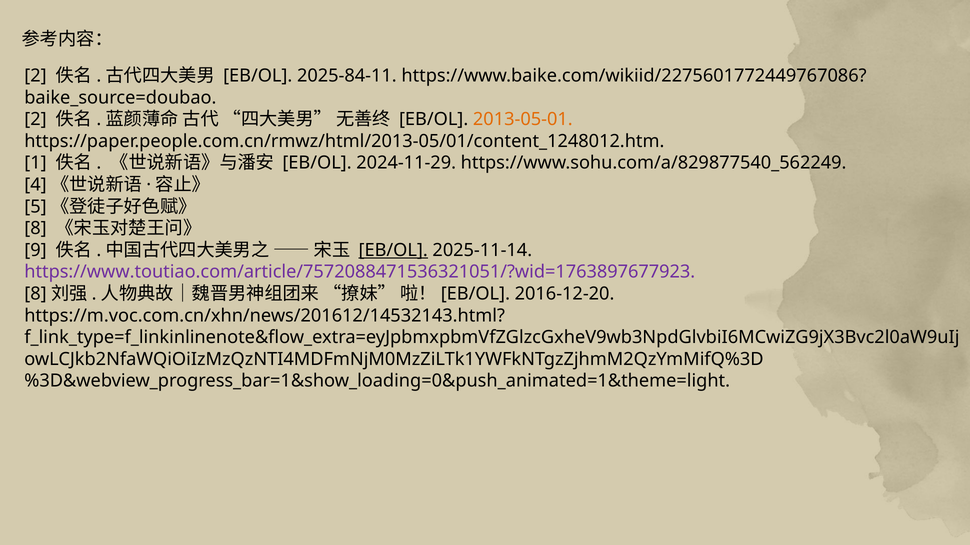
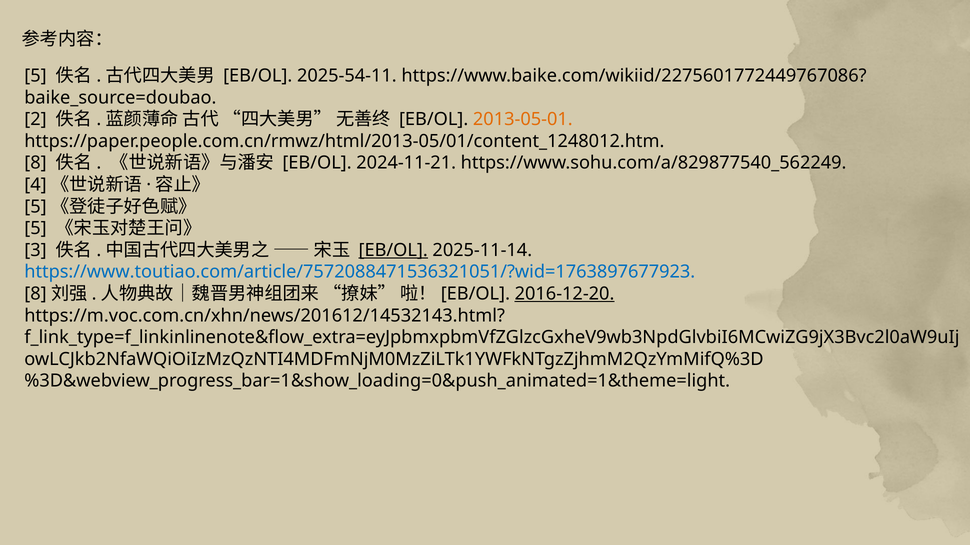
2: 2 -> 5 (36, 76)
2025-84-11: 2025-84-11 -> 2025-54-11 (347, 76)
1: 1 -> 8 (36, 163)
2024-11-29: 2024-11-29 -> 2024-11-21 (406, 163)
8: 8 -> 5 (36, 229)
9: 9 -> 3 (36, 250)
https://www.toutiao.com/article/7572088471536321051/?wid=1763897677923 colour: purple -> blue (360, 272)
2016-12-20 underline: none -> present (565, 294)
